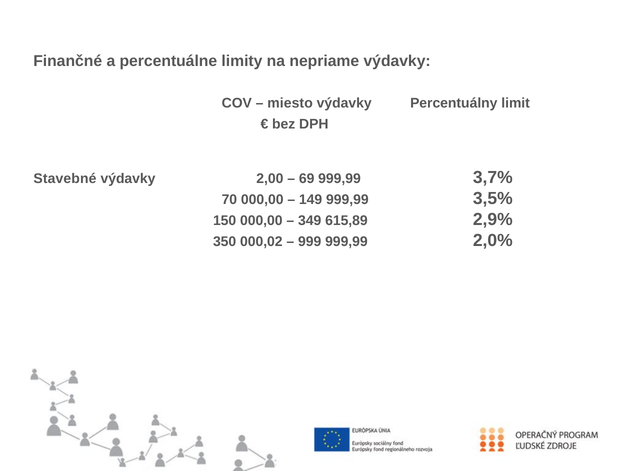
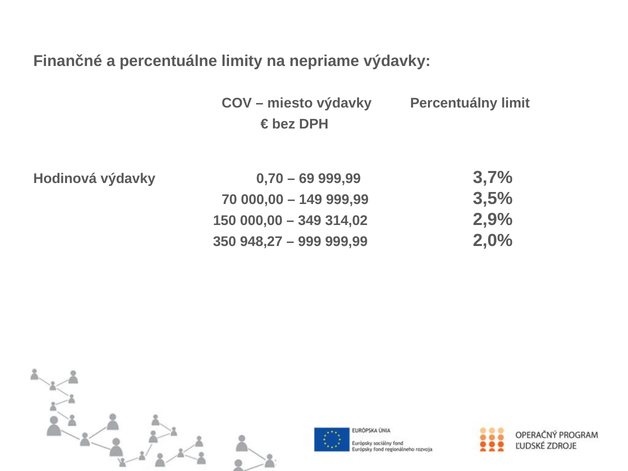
Stavebné: Stavebné -> Hodinová (65, 179)
2,00: 2,00 -> 0,70 (270, 179)
615,89: 615,89 -> 314,02 (346, 221)
000,02: 000,02 -> 948,27 (261, 241)
